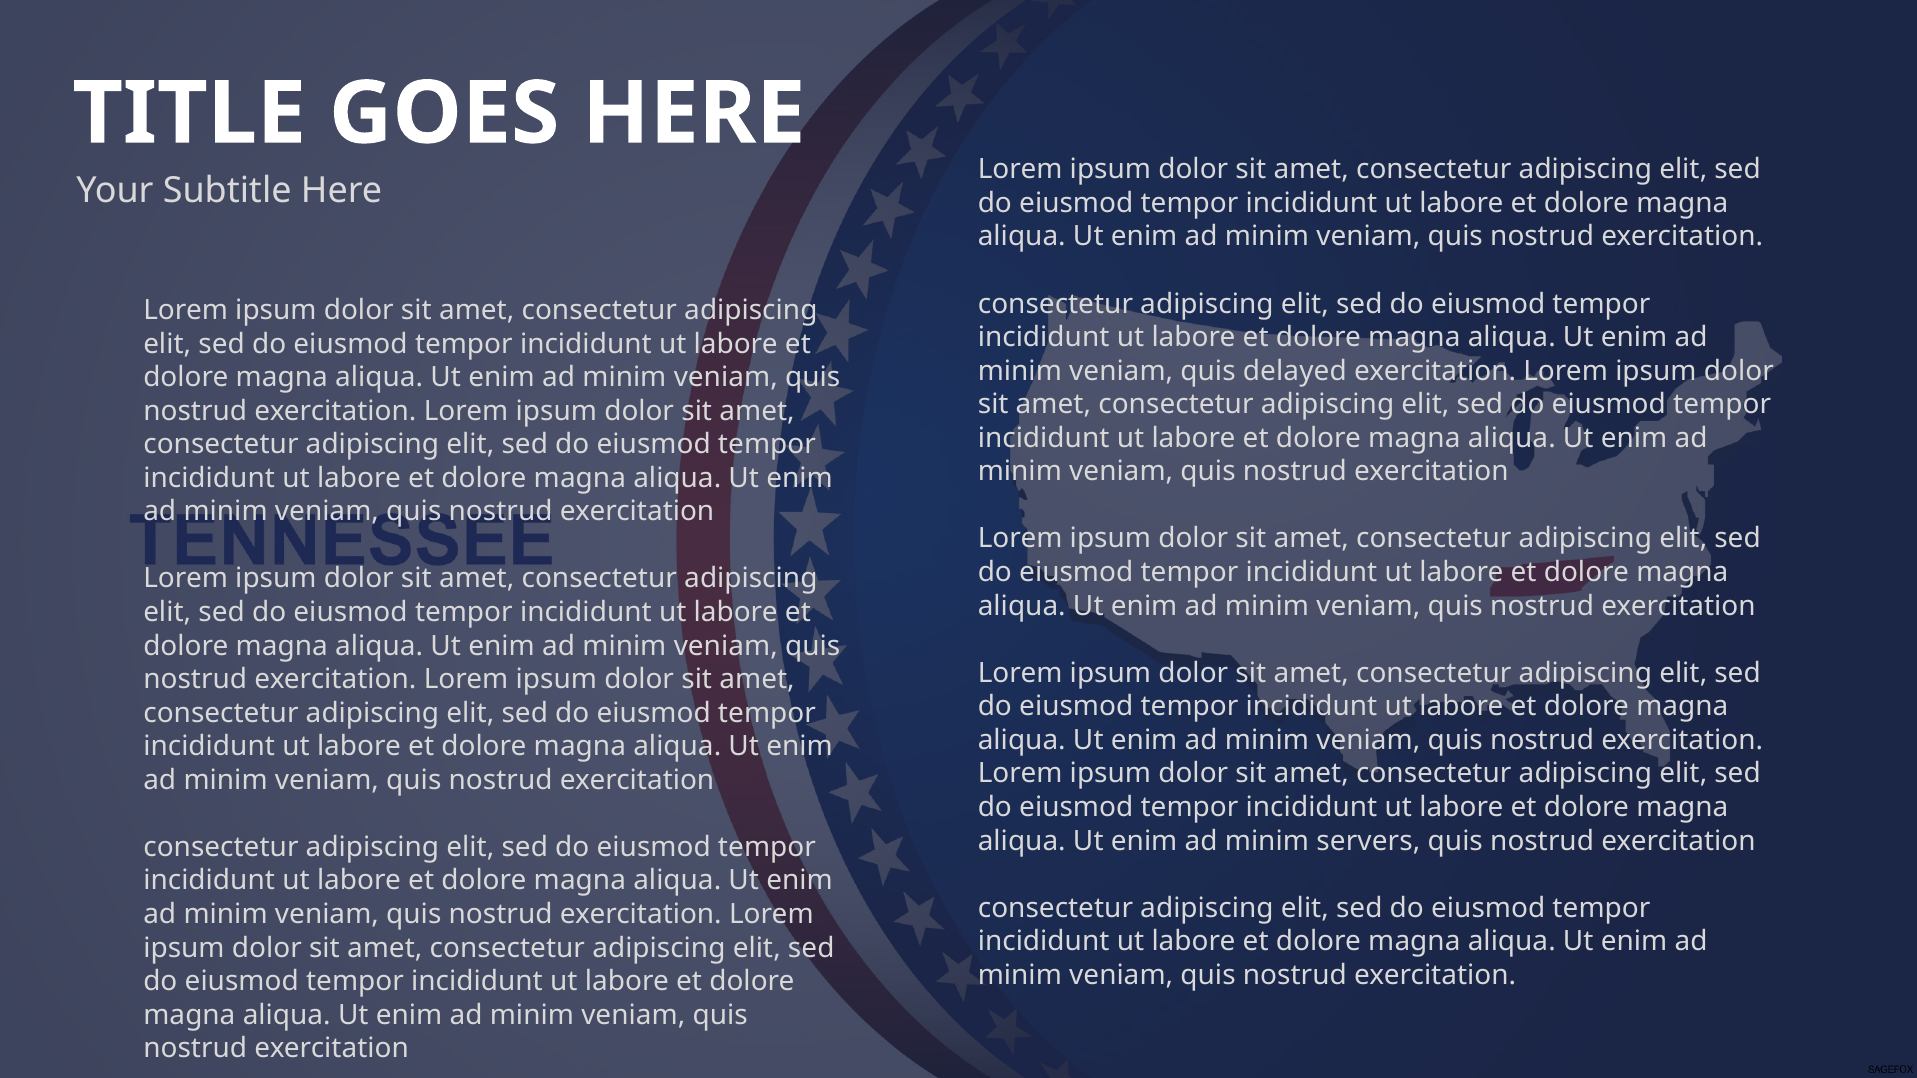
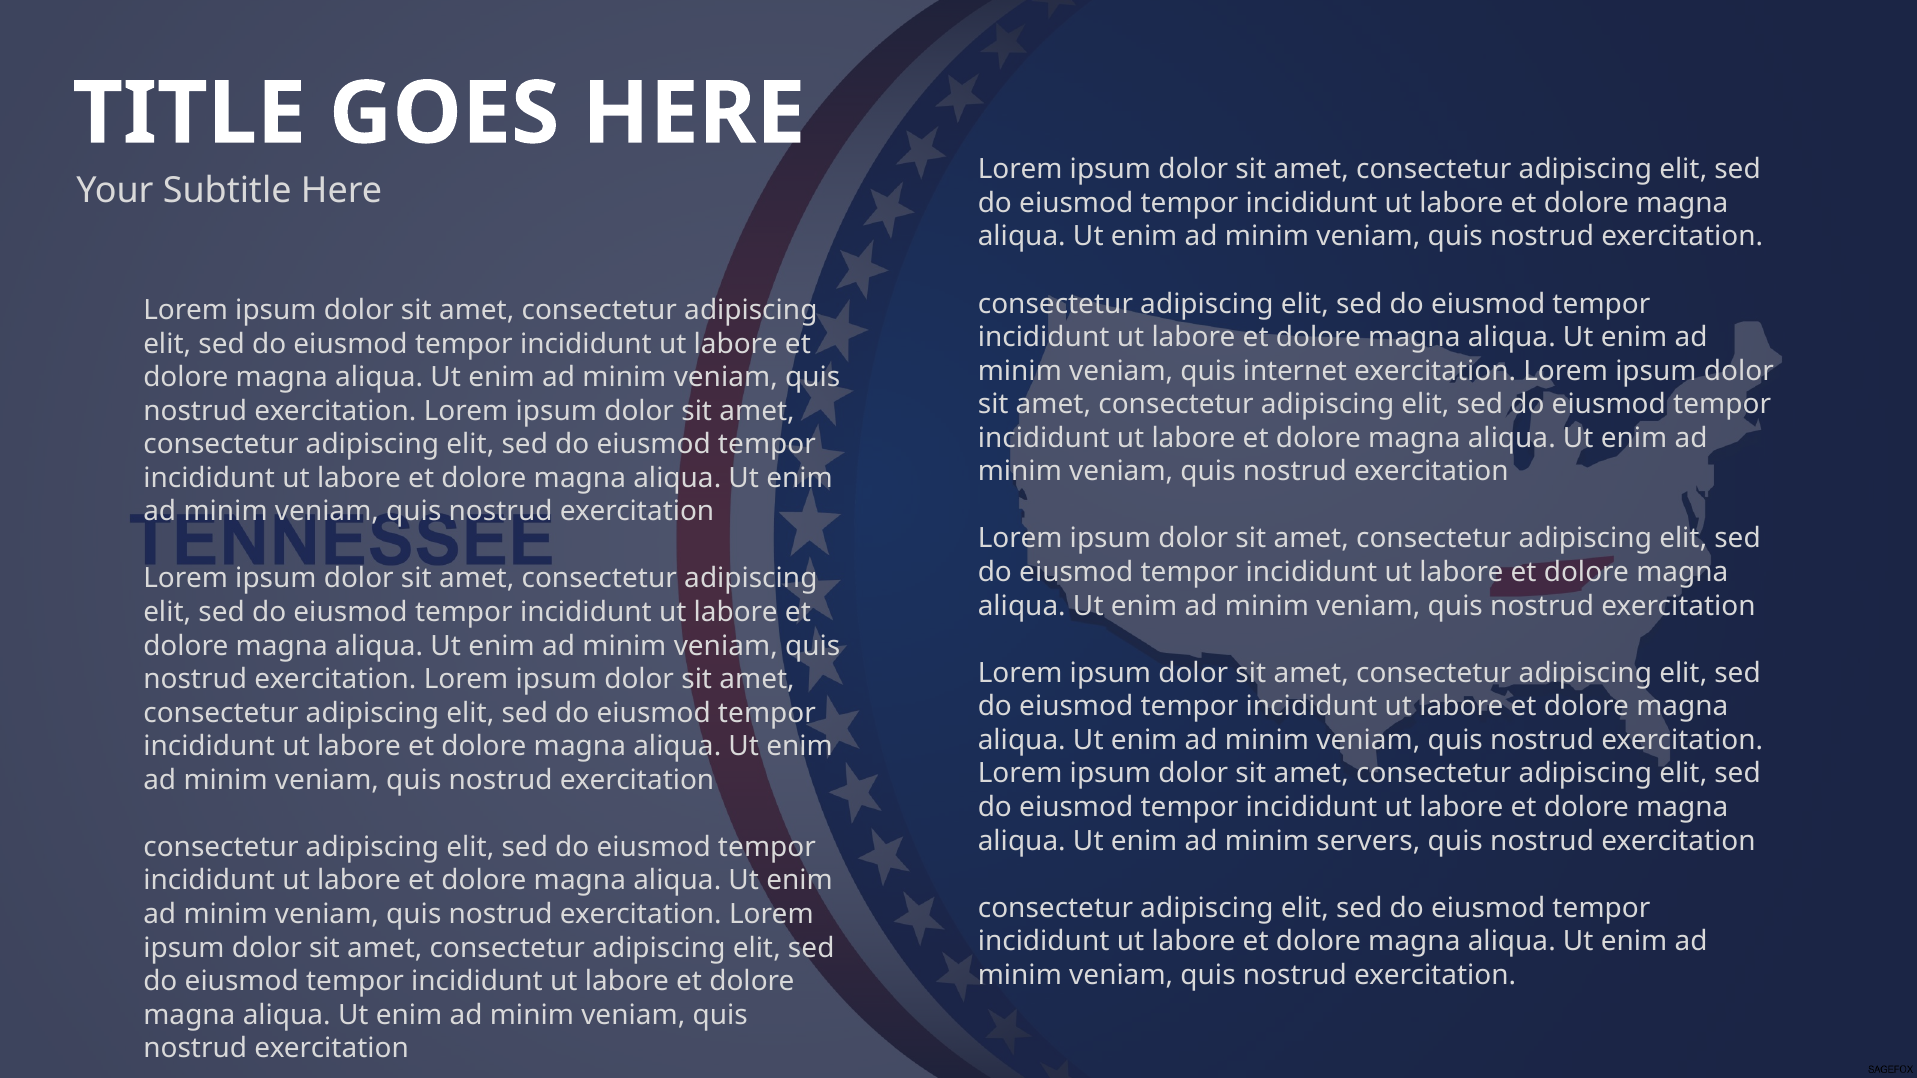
delayed: delayed -> internet (1295, 371)
